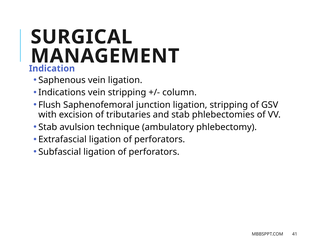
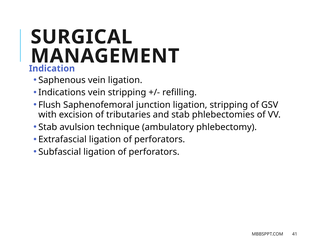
column: column -> refilling (180, 93)
